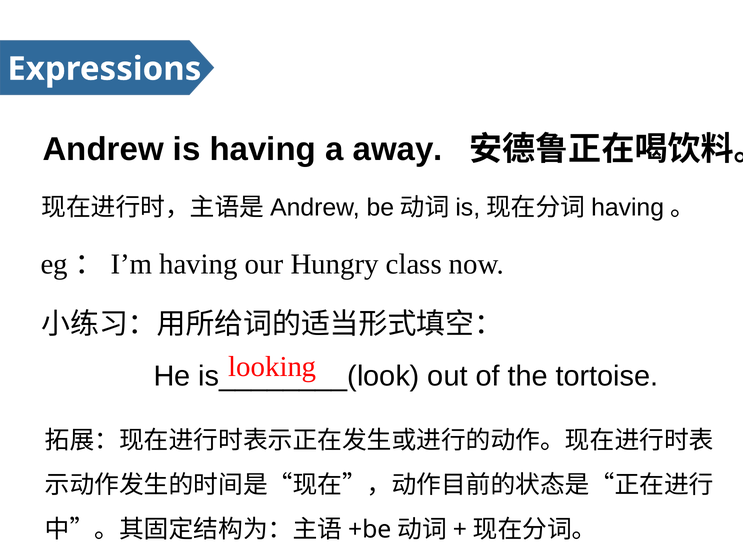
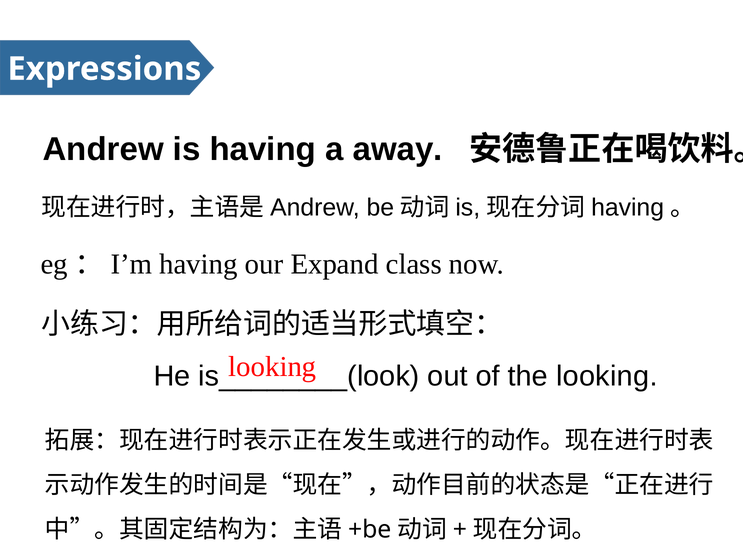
Hungry: Hungry -> Expand (335, 264)
the tortoise: tortoise -> looking (607, 376)
